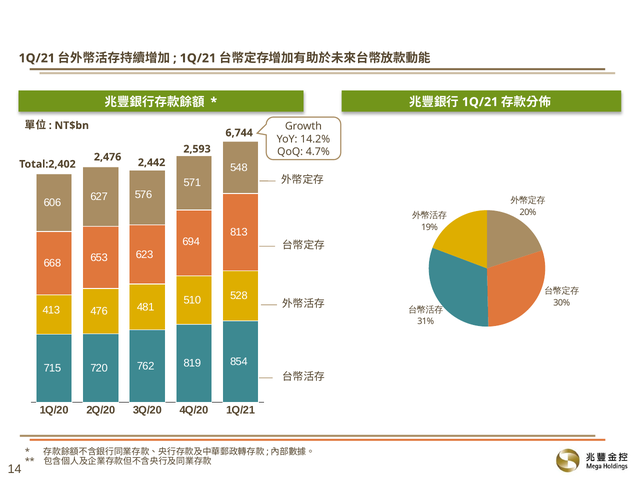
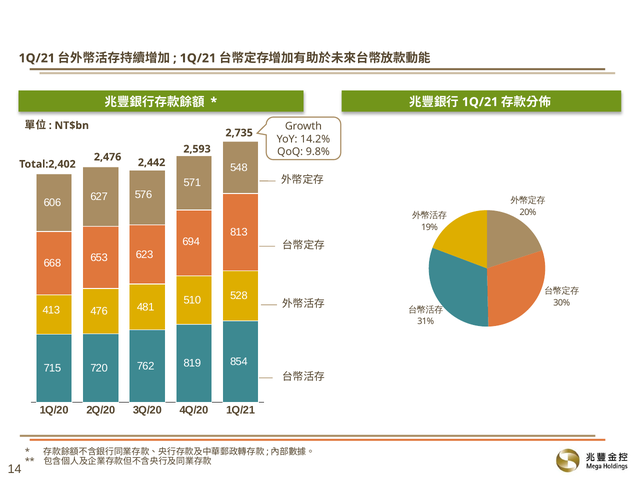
6,744: 6,744 -> 2,735 (239, 133)
4.7%: 4.7% -> 9.8% (318, 152)
